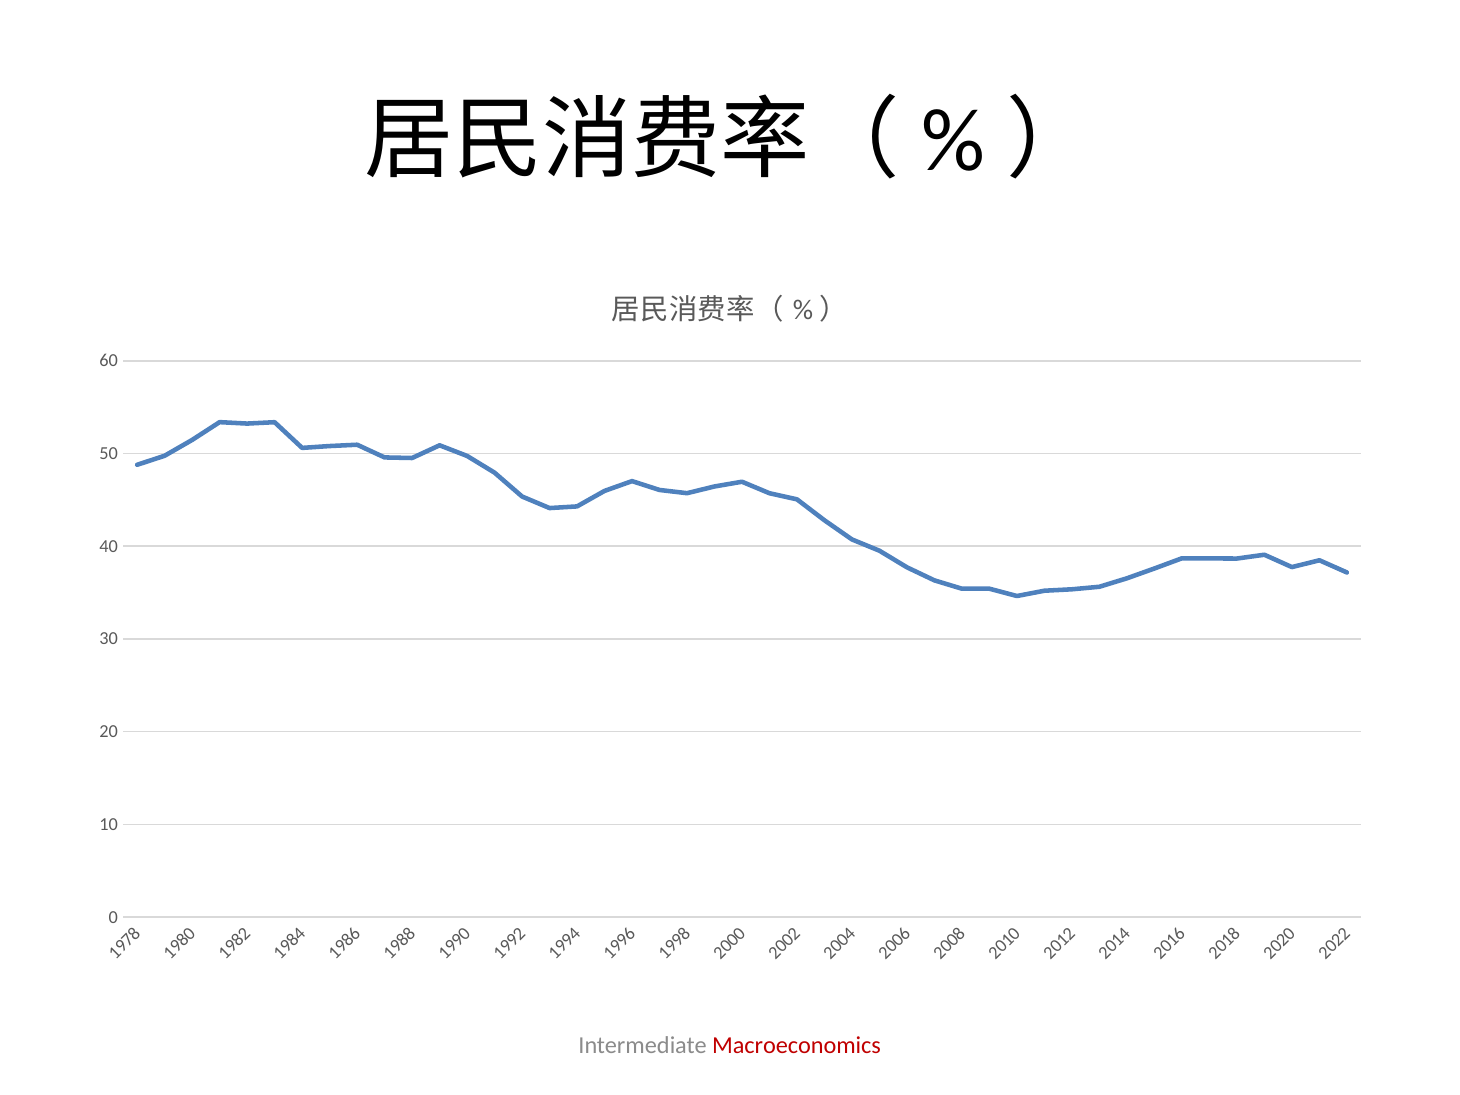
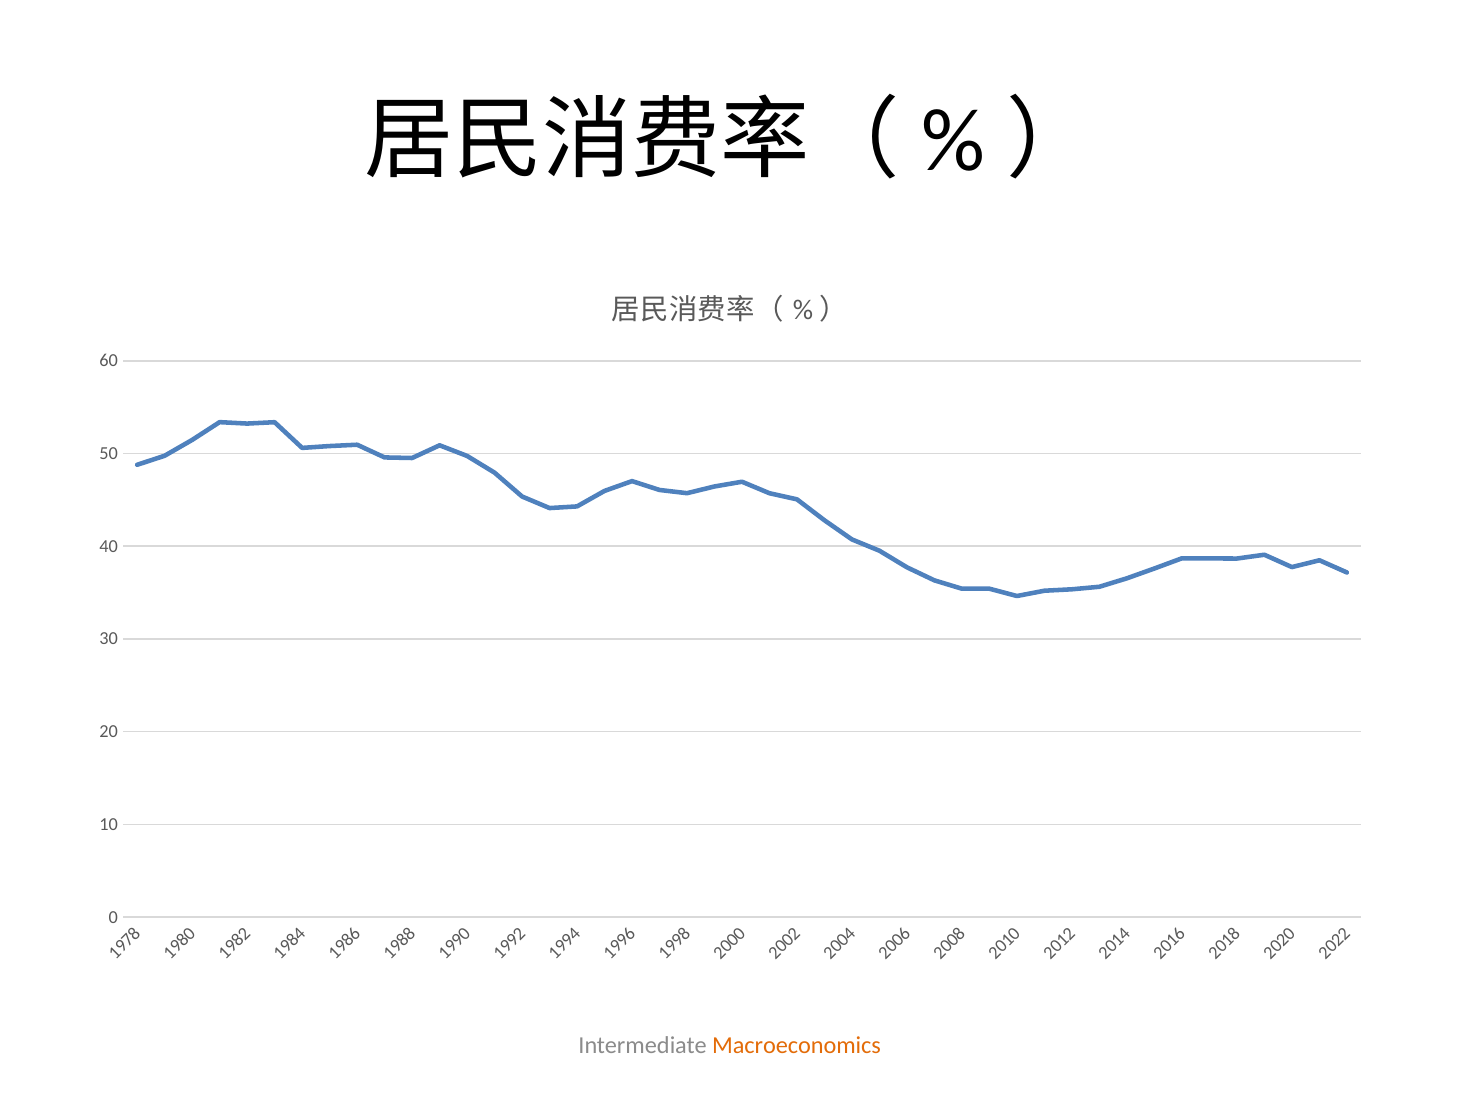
Macroeconomics colour: red -> orange (796, 1045)
